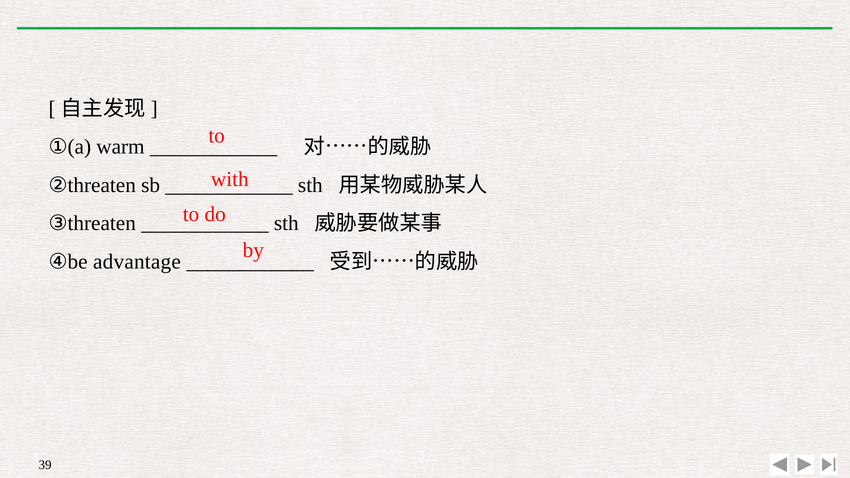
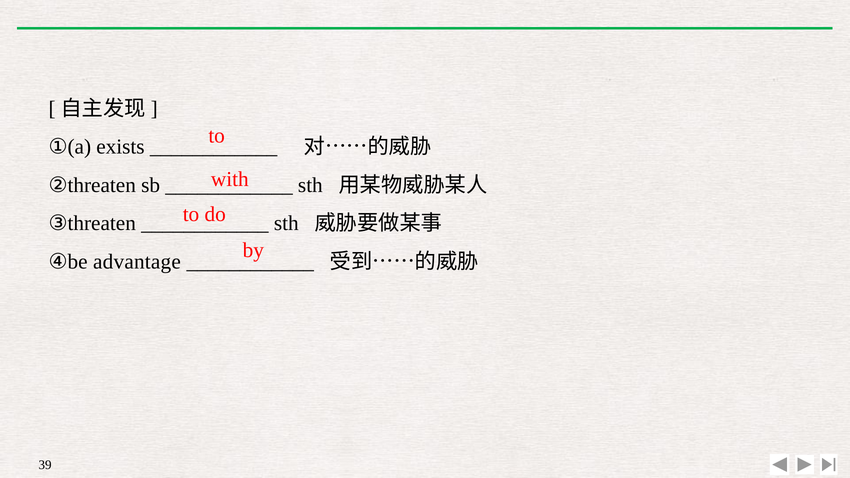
warm: warm -> exists (120, 147)
